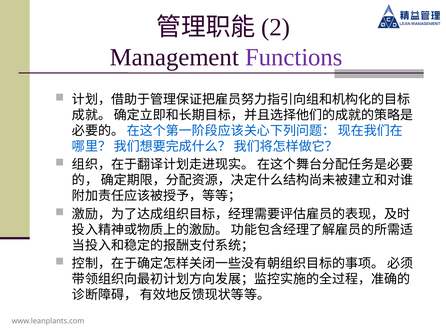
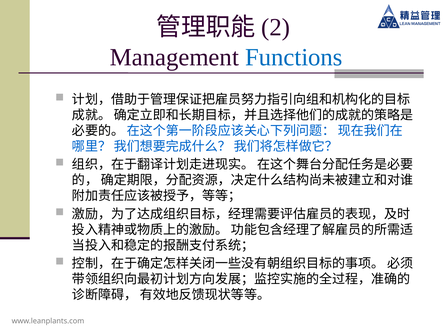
Functions colour: purple -> blue (294, 57)
